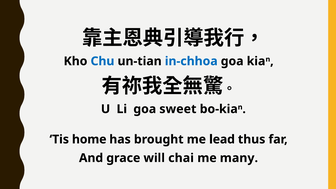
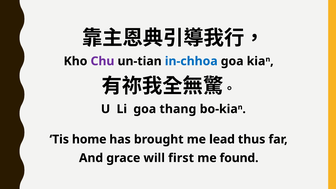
Chu colour: blue -> purple (102, 61)
sweet: sweet -> thang (178, 109)
chai: chai -> first (181, 158)
many: many -> found (239, 158)
